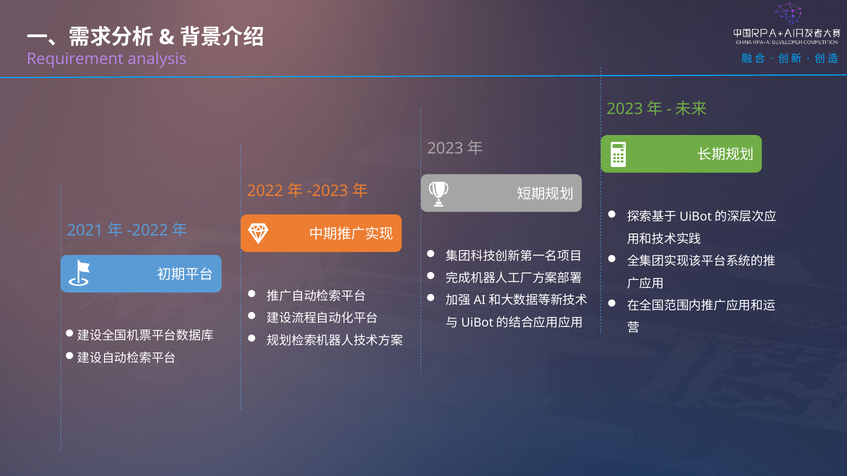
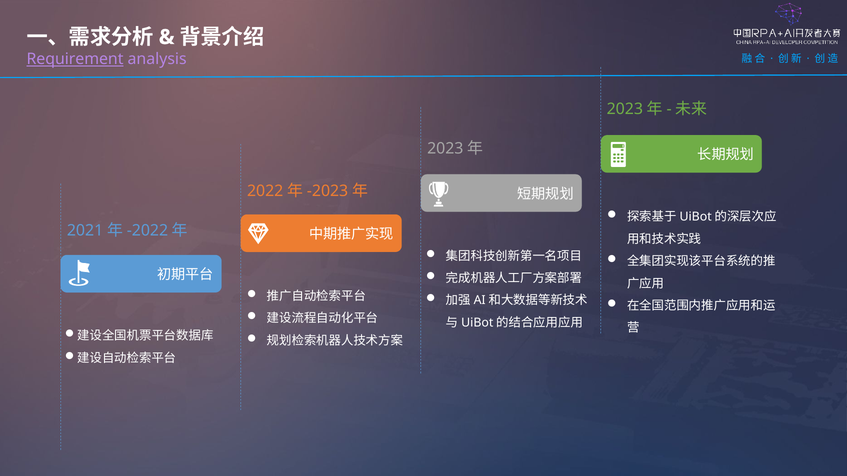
Requirement underline: none -> present (75, 59)
